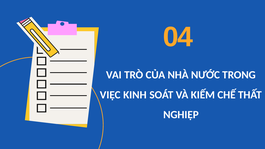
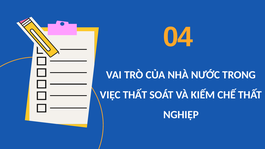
VIỆC KINH: KINH -> THẤT (135, 95)
